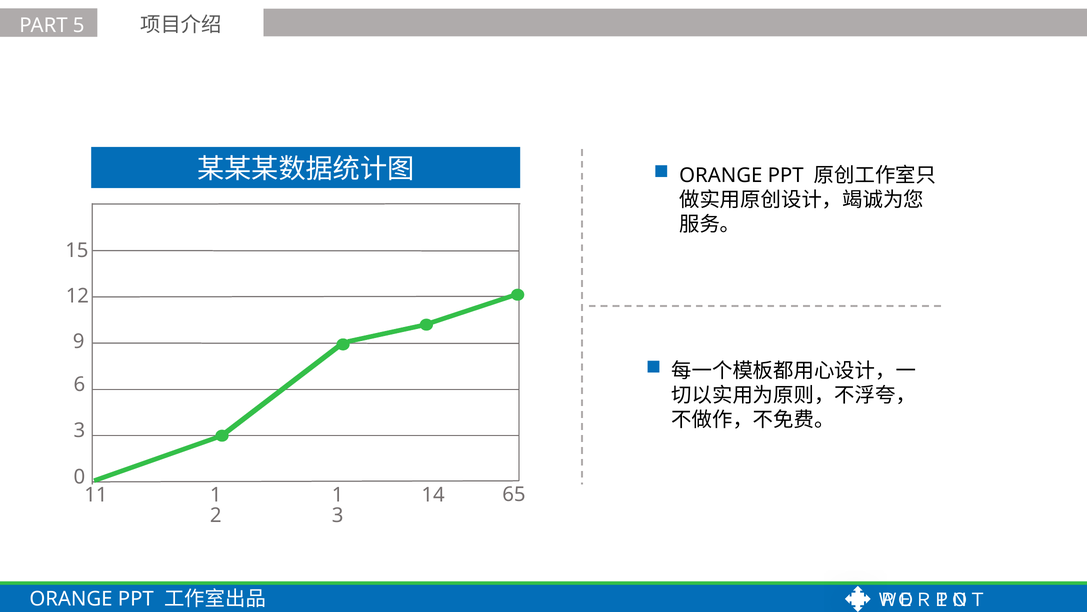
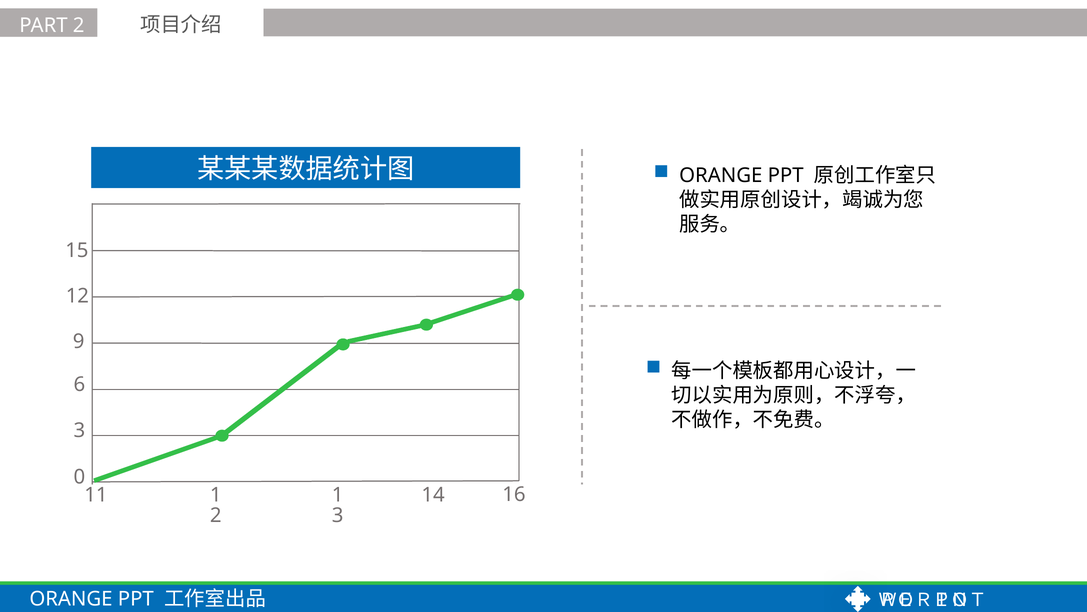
PART 5: 5 -> 2 (79, 25)
65: 65 -> 16 (514, 494)
